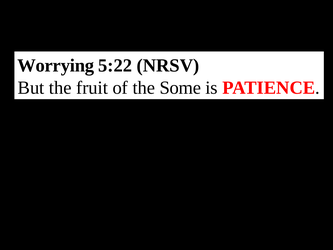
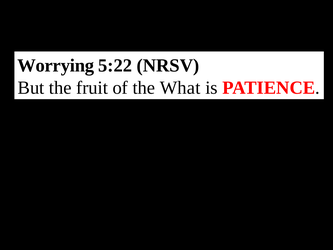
Some: Some -> What (180, 88)
